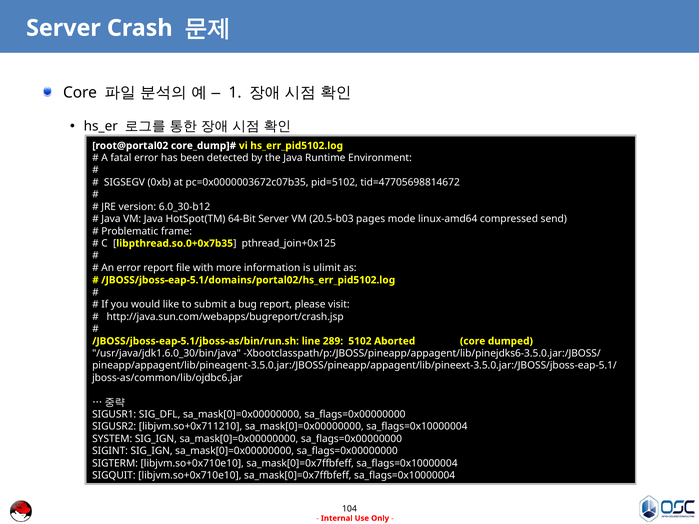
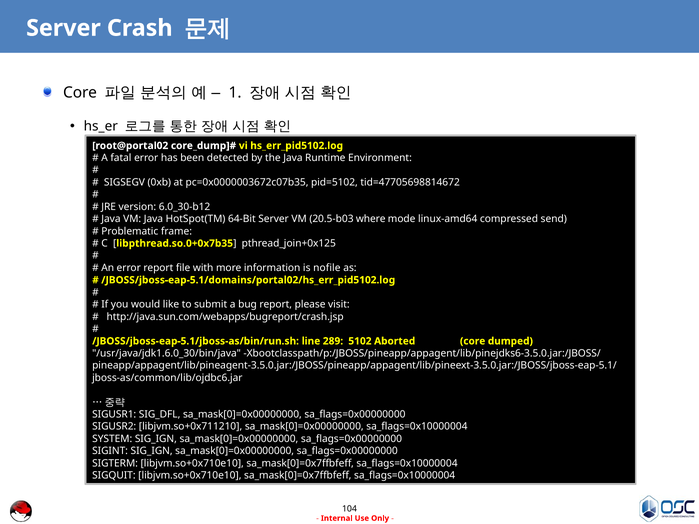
pages: pages -> where (371, 219)
ulimit: ulimit -> nofile (327, 268)
